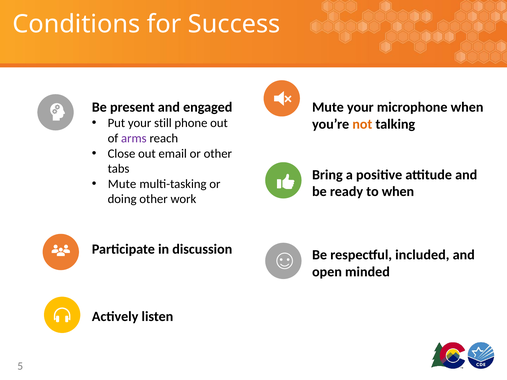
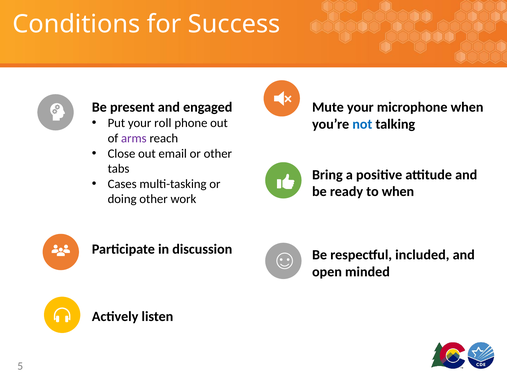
still: still -> roll (163, 123)
not colour: orange -> blue (362, 124)
Mute: Mute -> Cases (122, 184)
